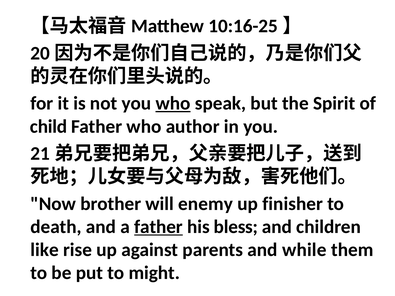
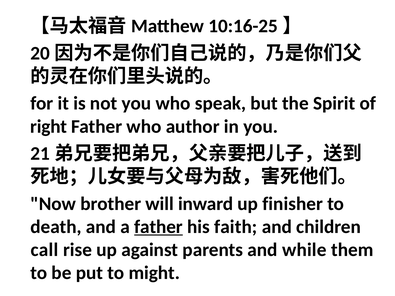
who underline: present -> none (173, 103)
child: child -> right (49, 127)
enemy: enemy -> inward (206, 204)
bless: bless -> faith (236, 227)
like: like -> call (44, 250)
